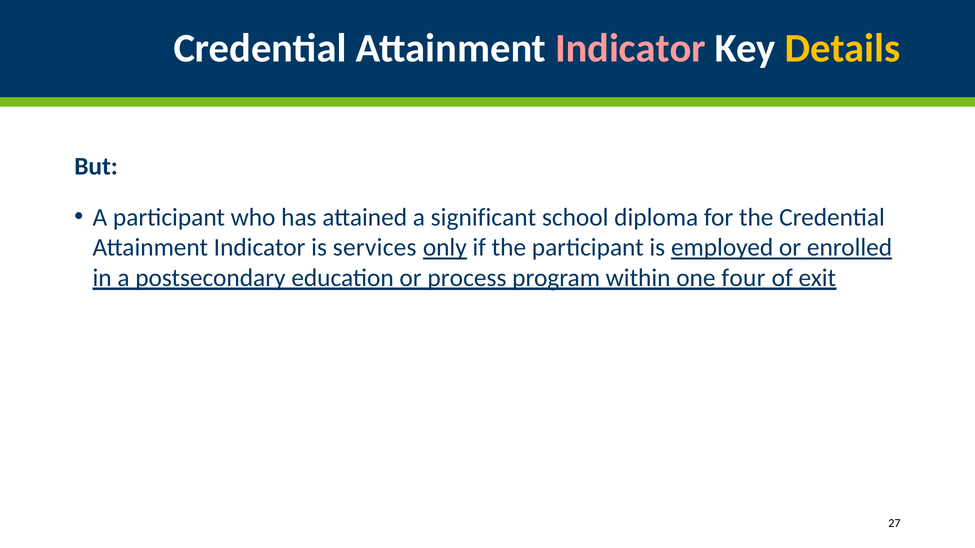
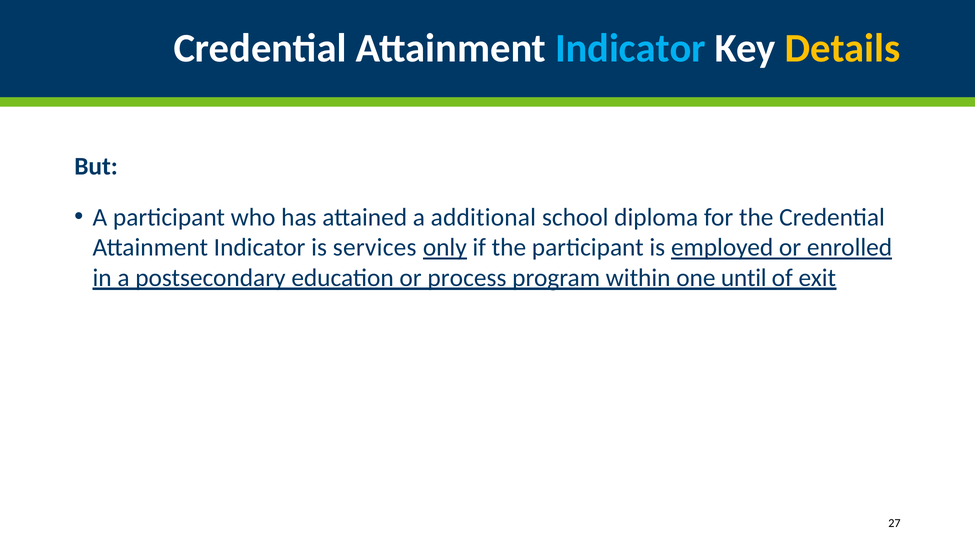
Indicator colour: pink -> light blue (630, 48)
significant: significant -> additional (483, 217)
four: four -> until (744, 278)
